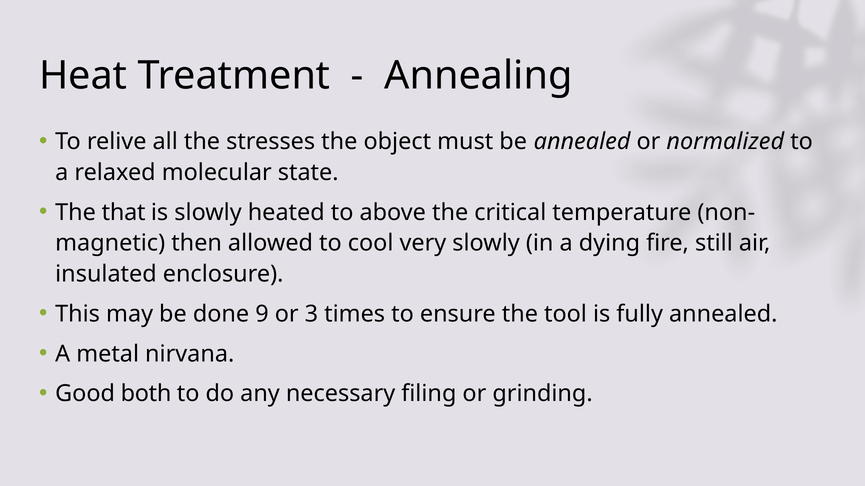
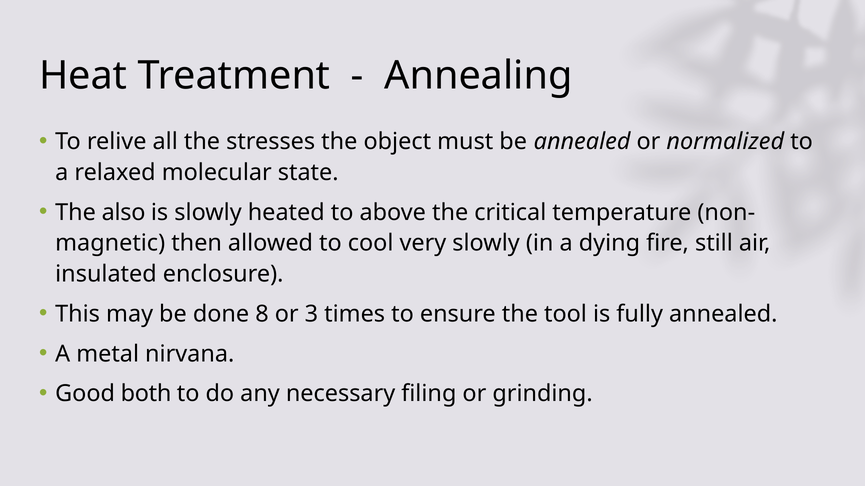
that: that -> also (124, 213)
9: 9 -> 8 (262, 314)
